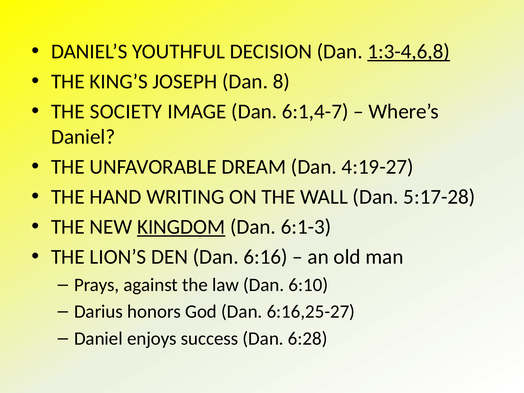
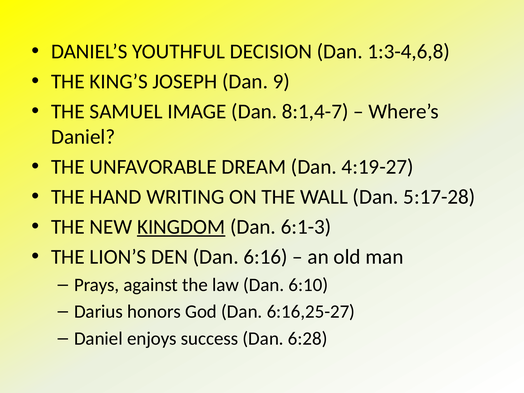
1:3-4,6,8 underline: present -> none (409, 52)
8: 8 -> 9 (281, 82)
SOCIETY: SOCIETY -> SAMUEL (126, 112)
6:1,4-7: 6:1,4-7 -> 8:1,4-7 (315, 112)
